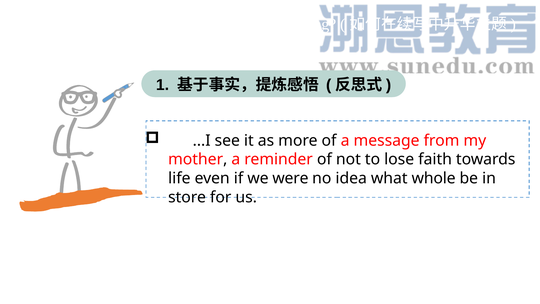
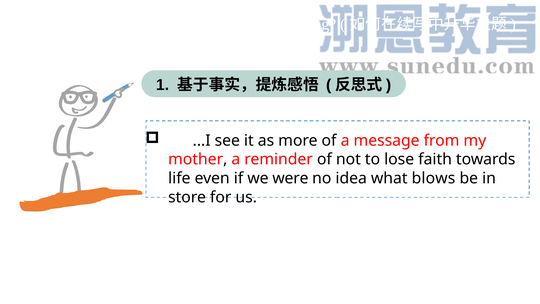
whole: whole -> blows (433, 178)
